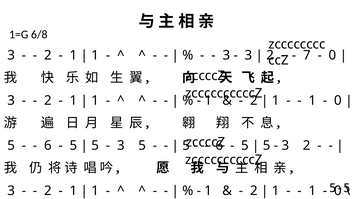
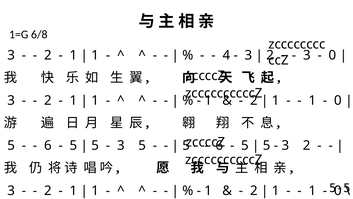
3: 3 -> 4 (226, 55)
7: 7 -> 3 (307, 55)
